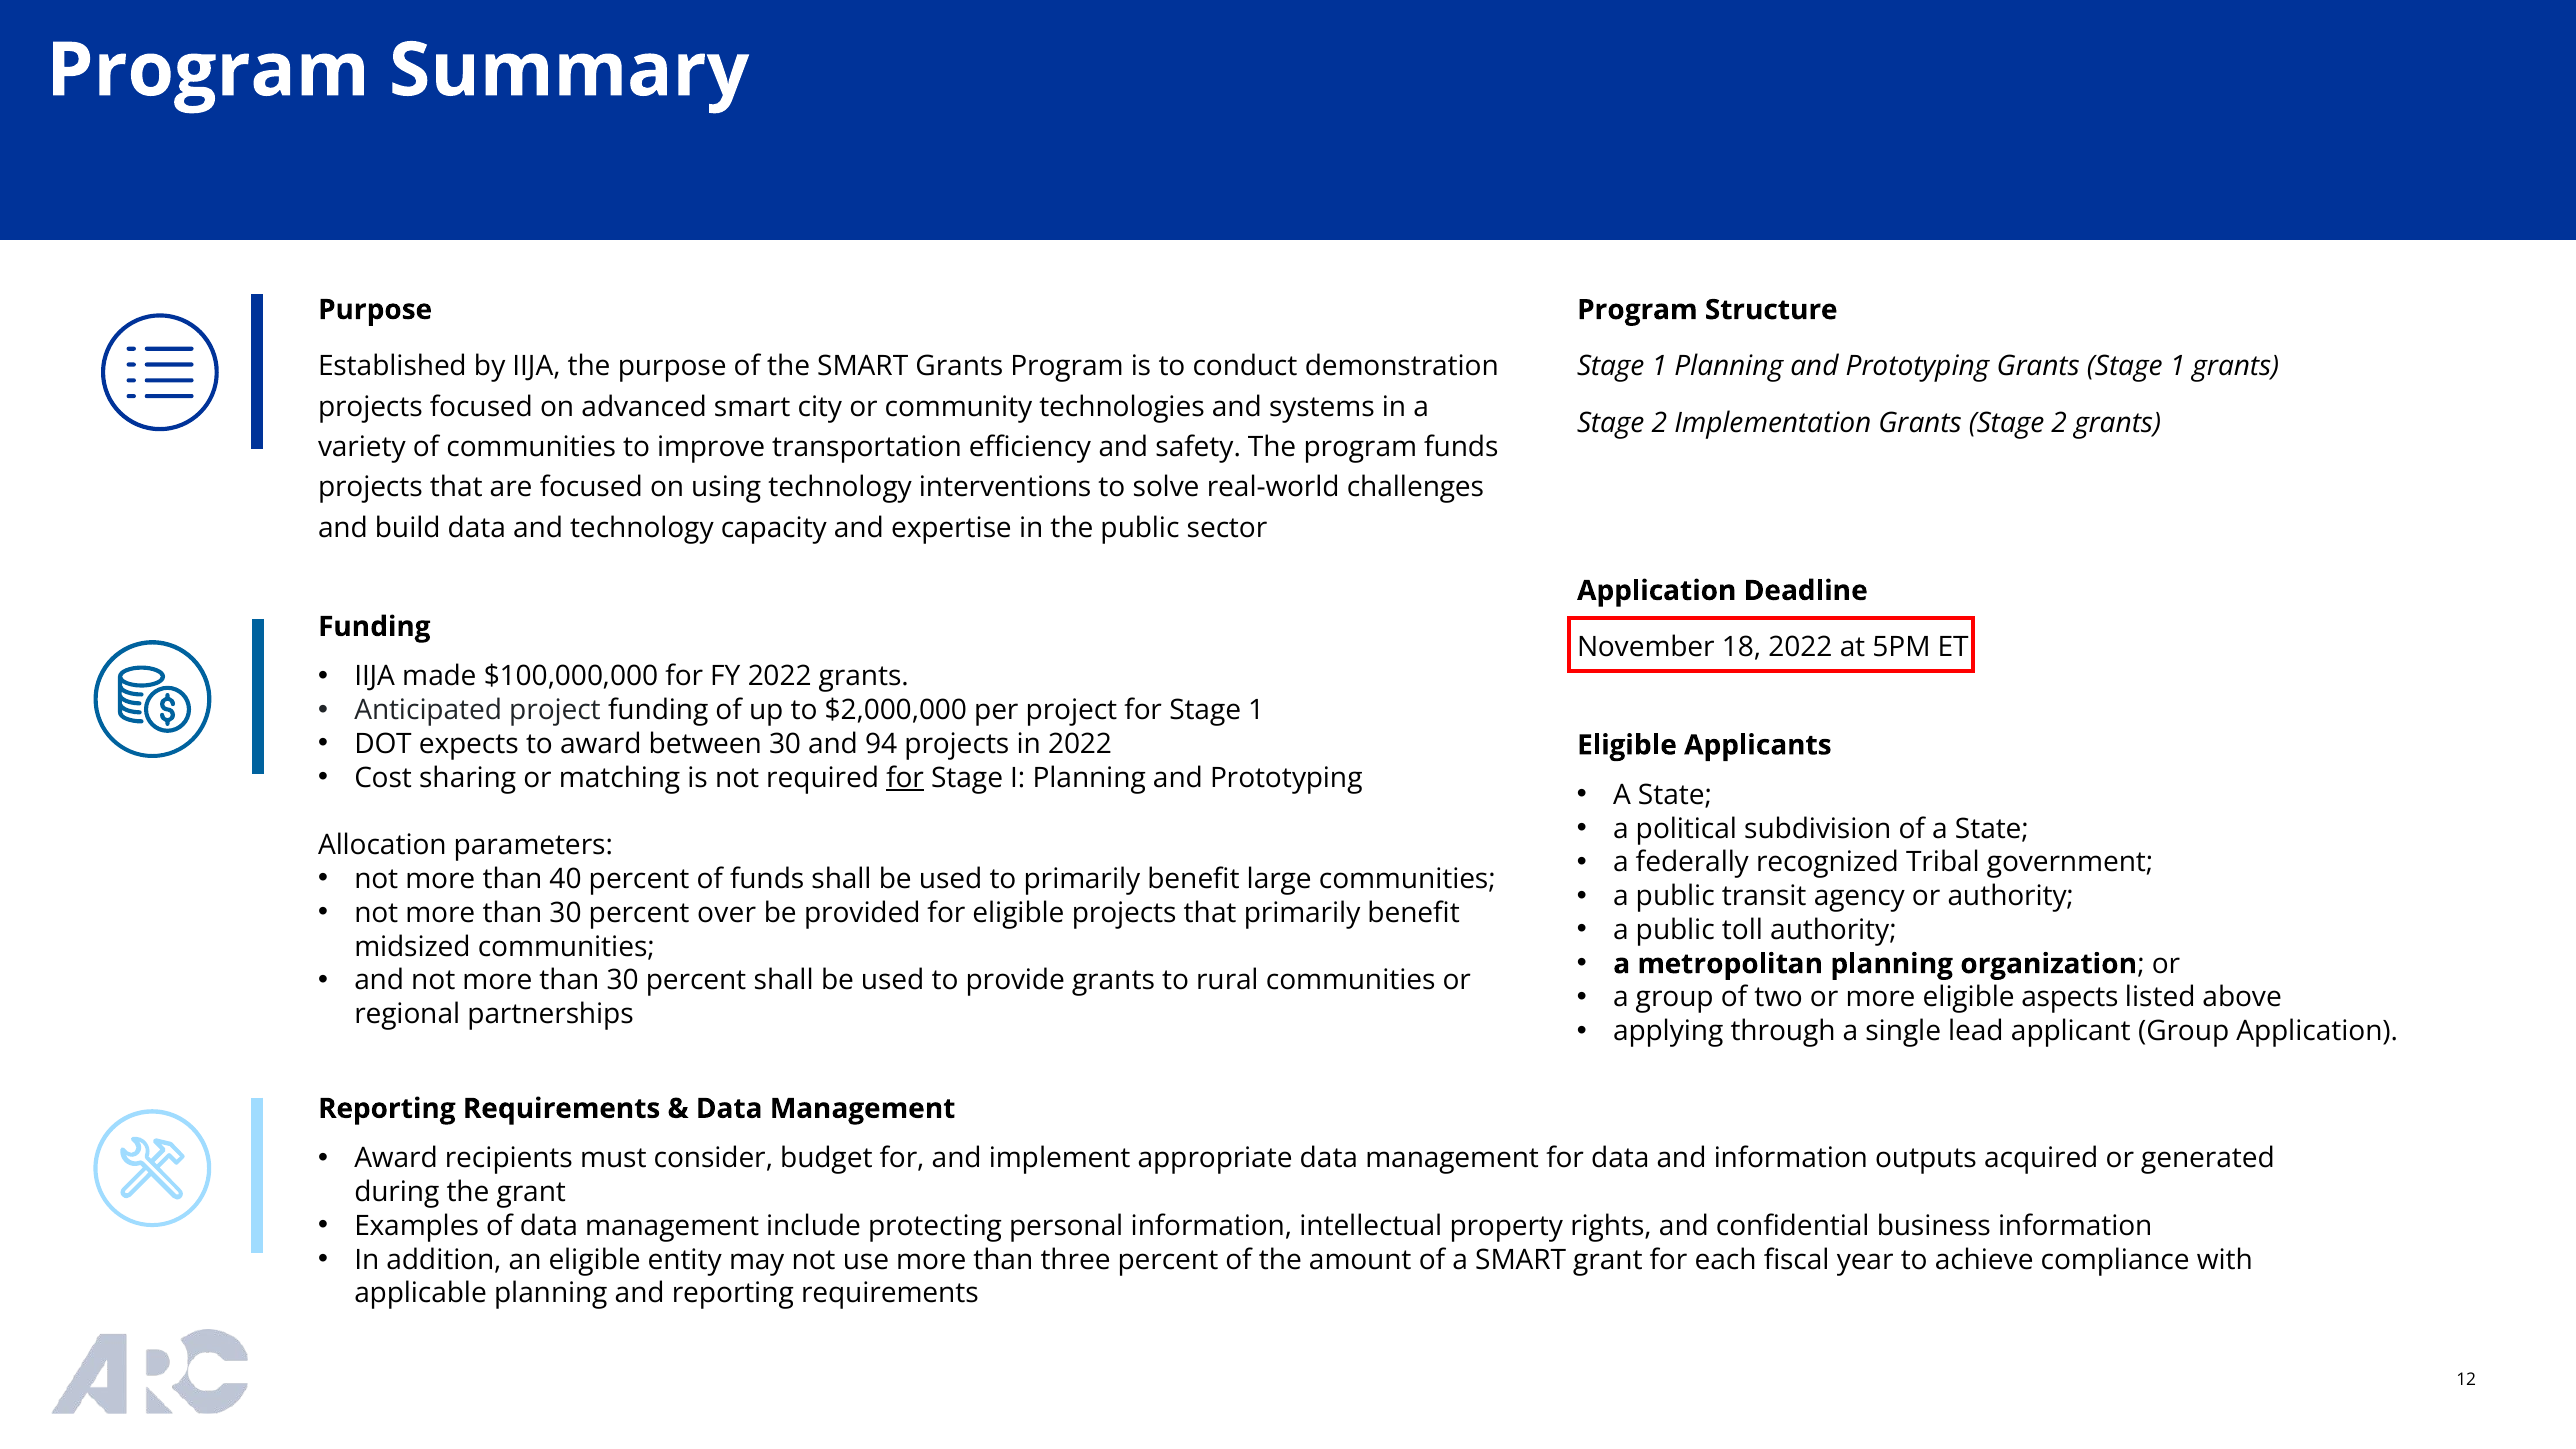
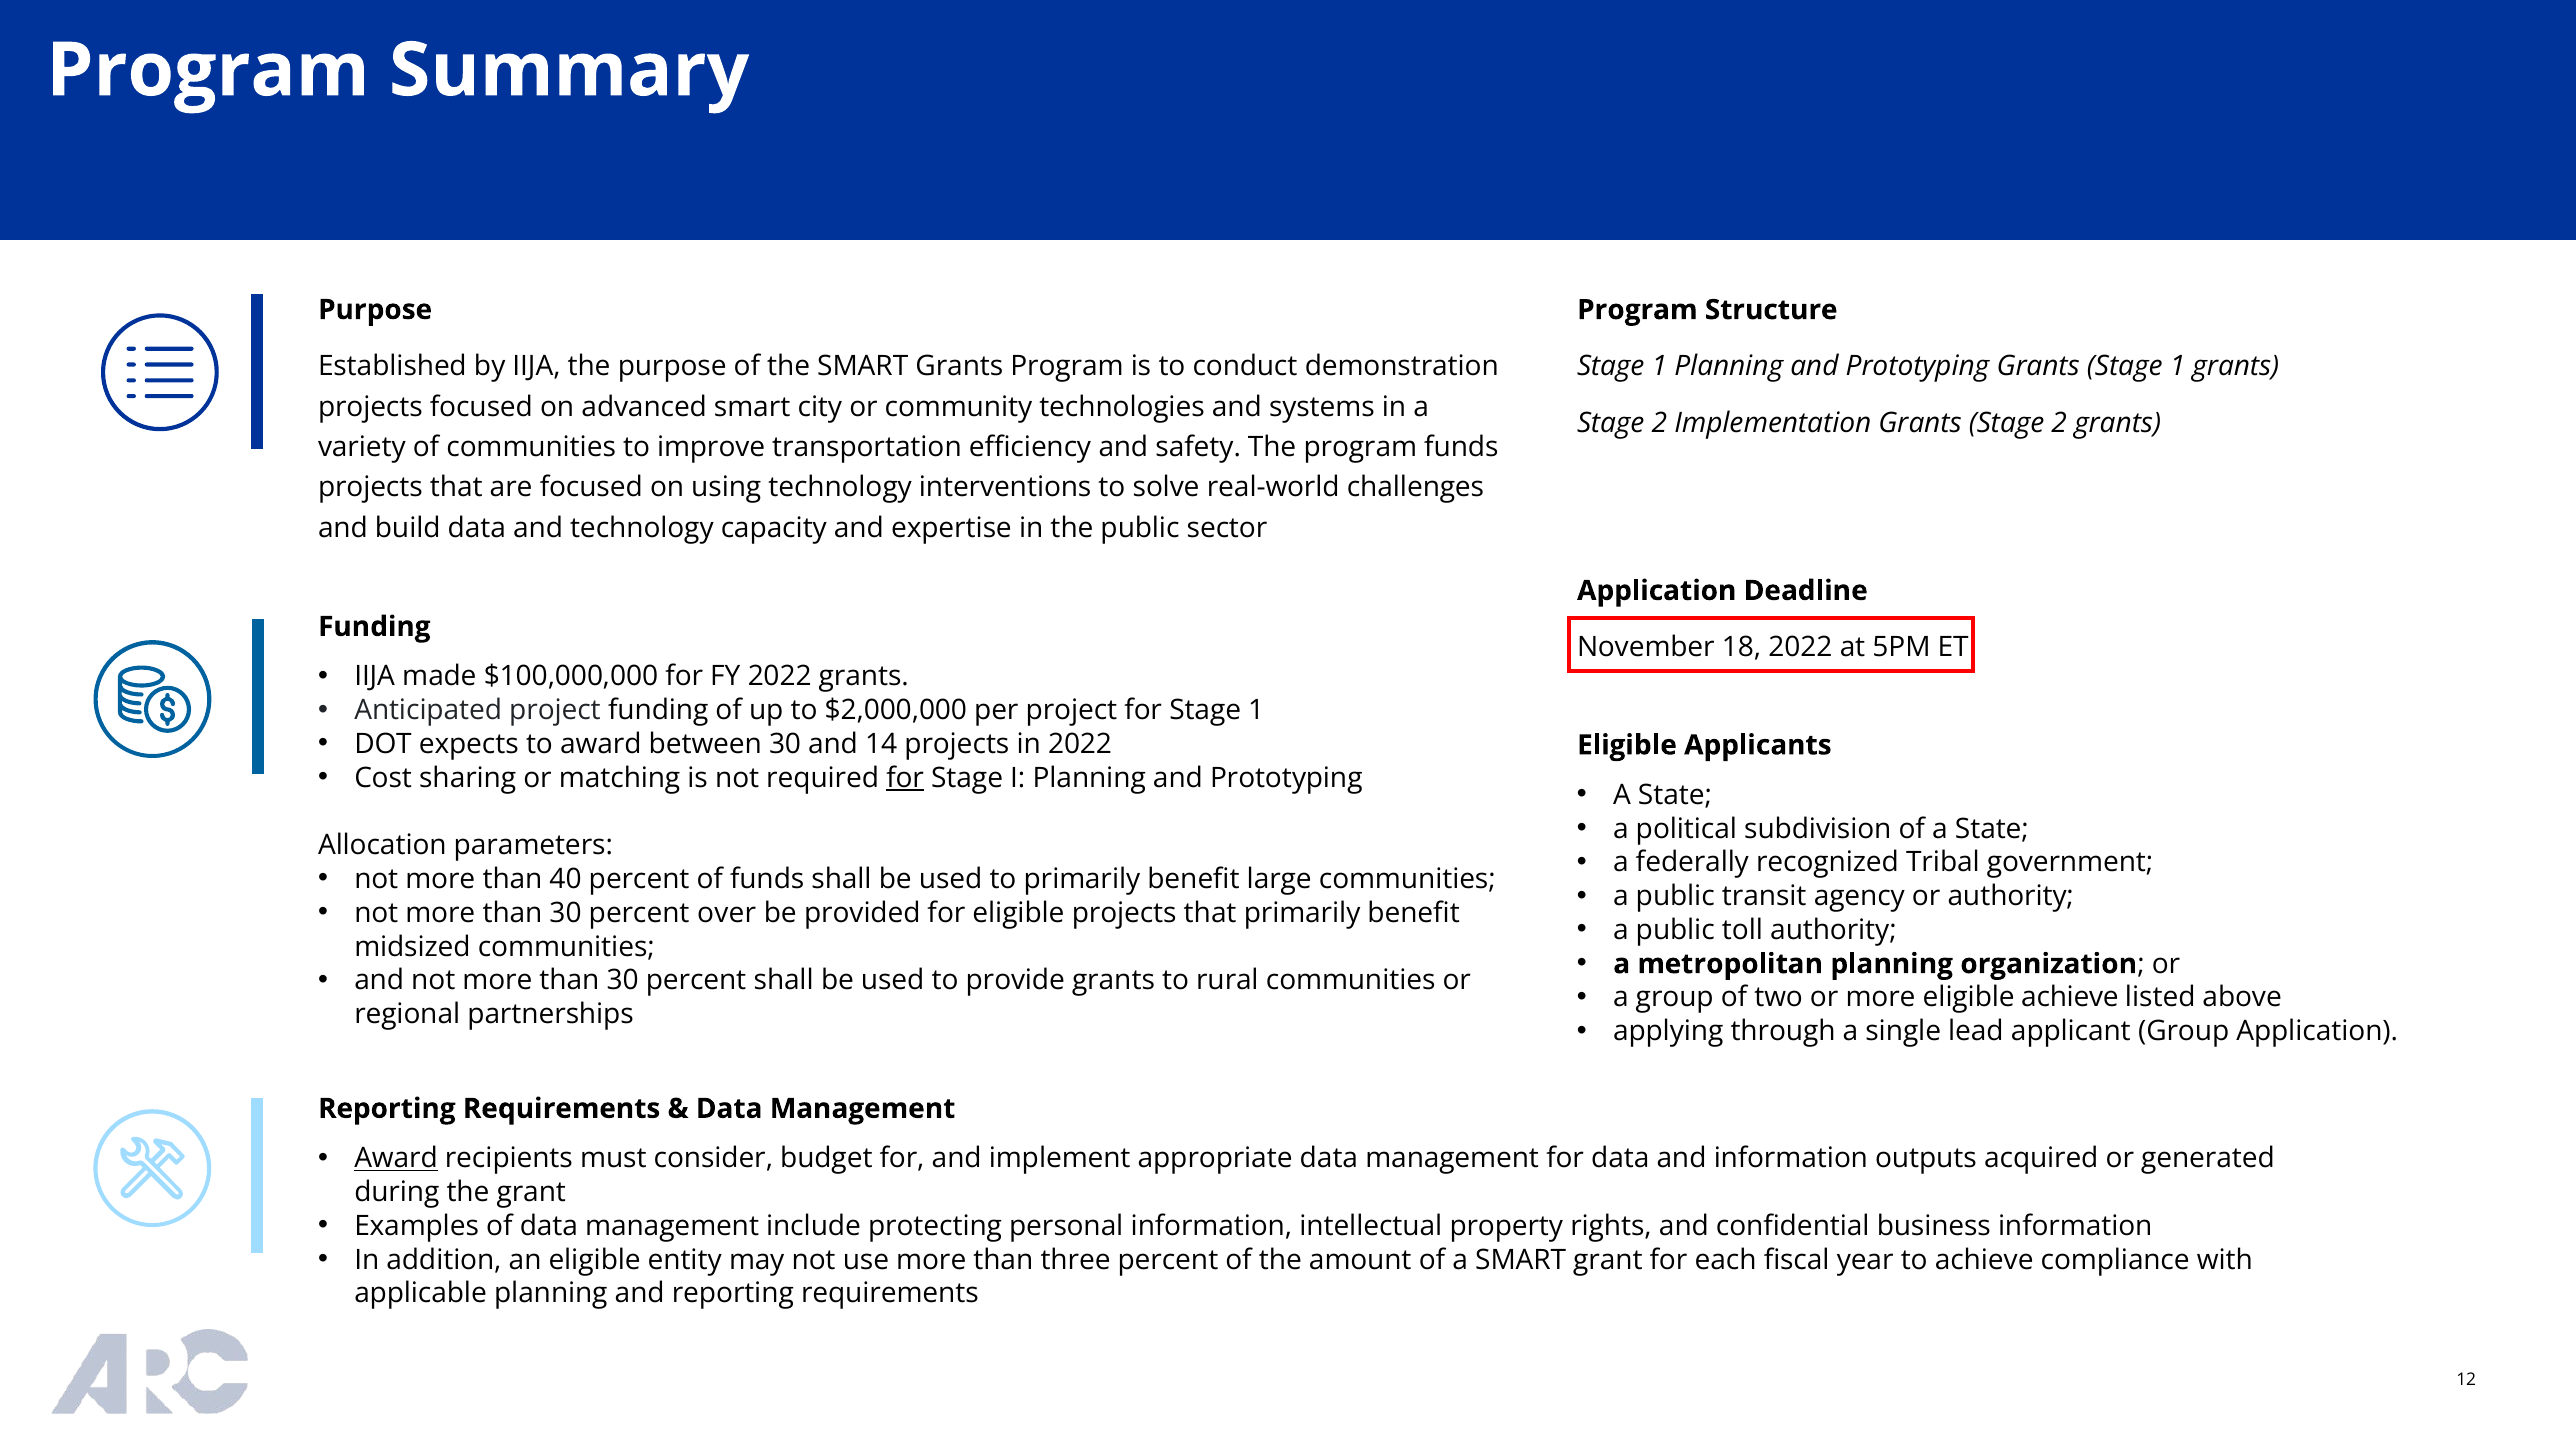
94: 94 -> 14 (881, 744)
eligible aspects: aspects -> achieve (2070, 998)
Award underline: none -> present (396, 1158)
